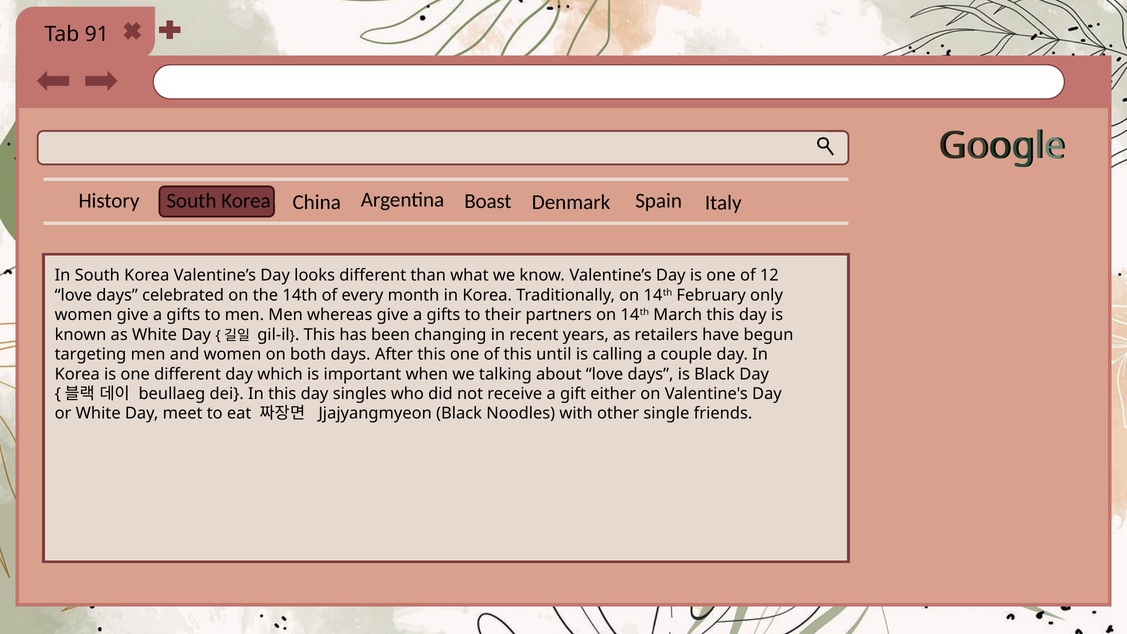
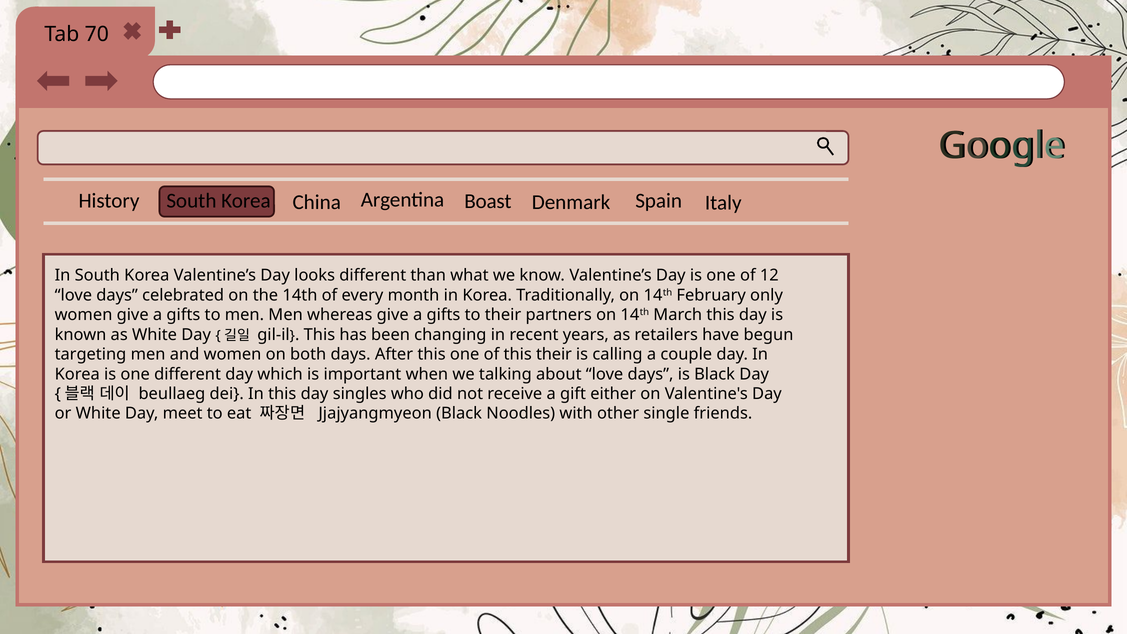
91: 91 -> 70 (97, 34)
this until: until -> their (554, 354)
